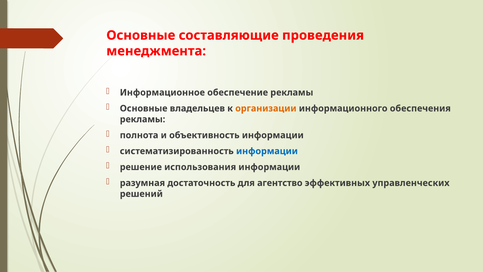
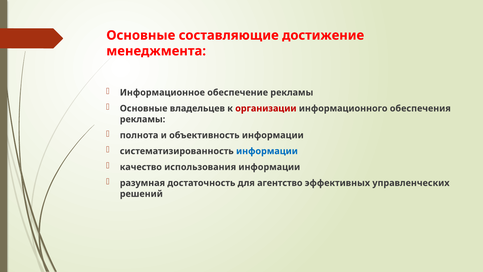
проведения: проведения -> достижение (323, 35)
организации colour: orange -> red (266, 108)
решение: решение -> качество (141, 167)
